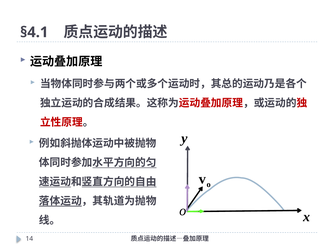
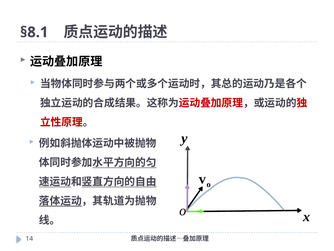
§4.1: §4.1 -> §8.1 (34, 32)
